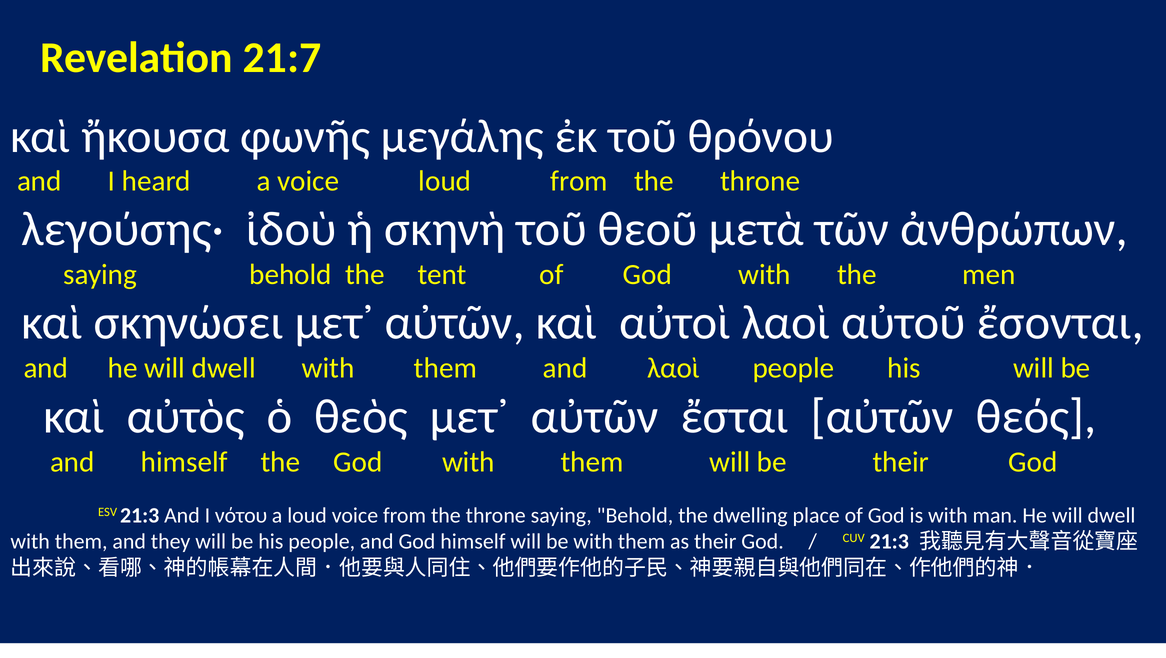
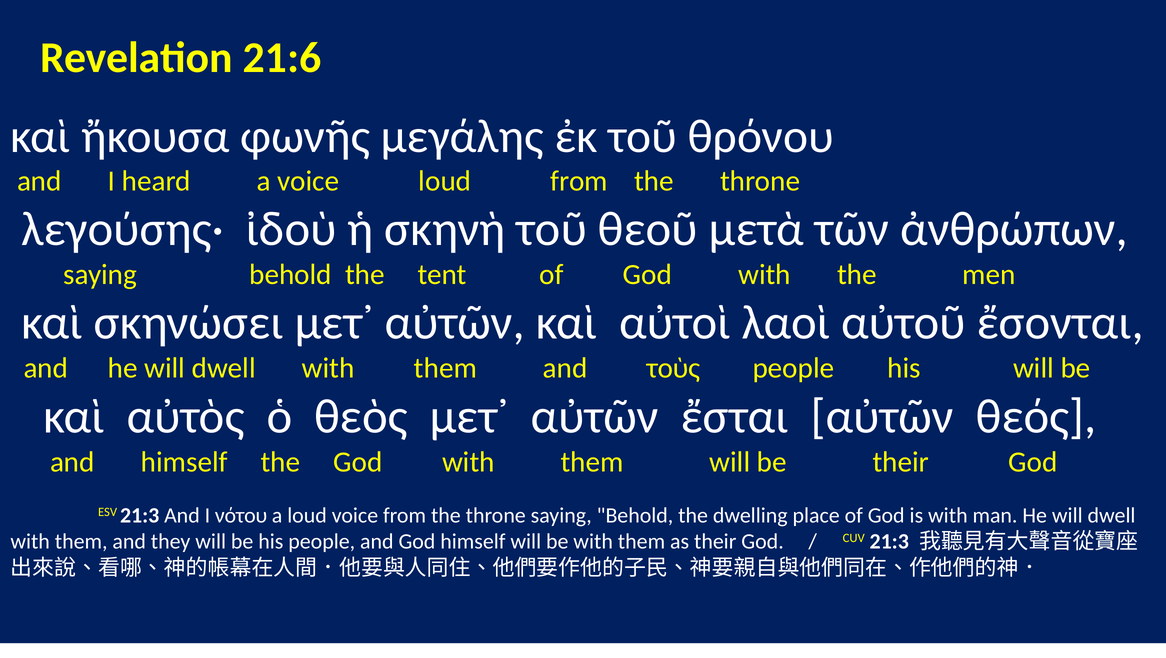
21:7: 21:7 -> 21:6 (282, 58)
and λαοὶ: λαοὶ -> τοὺς (674, 368)
